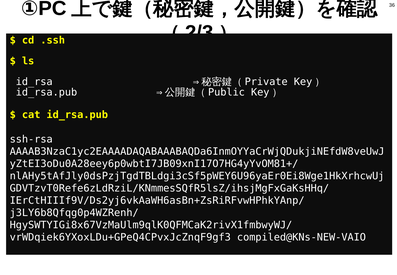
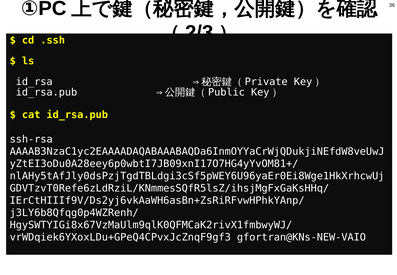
compiled@KNs-NEW-VAIO: compiled@KNs-NEW-VAIO -> gfortran@KNs-NEW-VAIO (301, 237)
